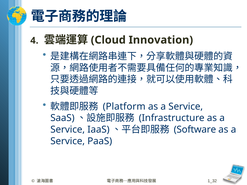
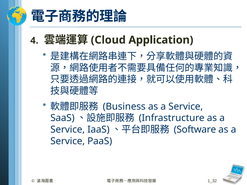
Innovation: Innovation -> Application (161, 40)
Platform: Platform -> Business (124, 107)
